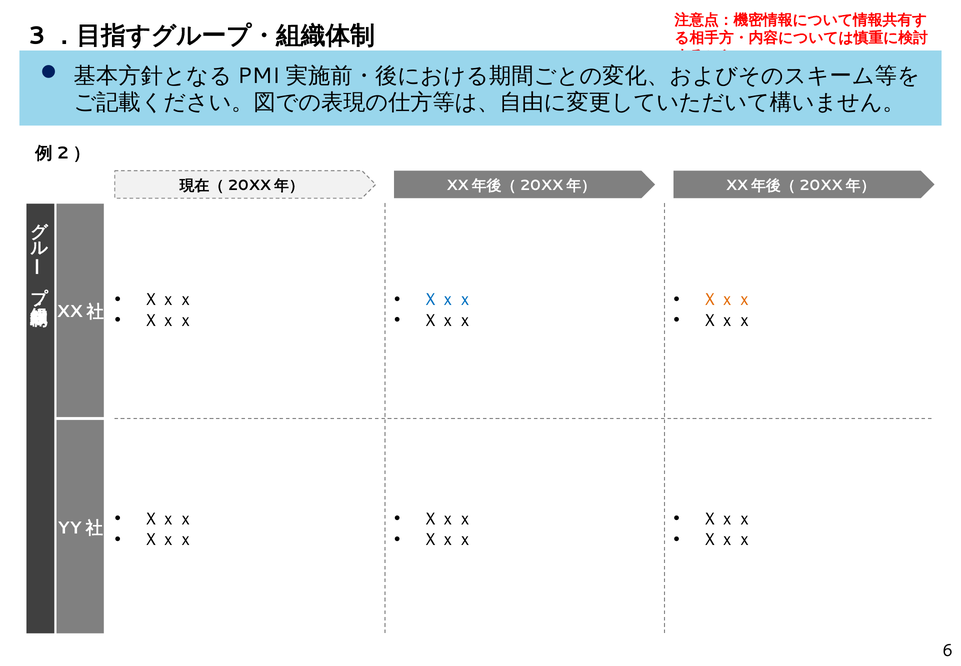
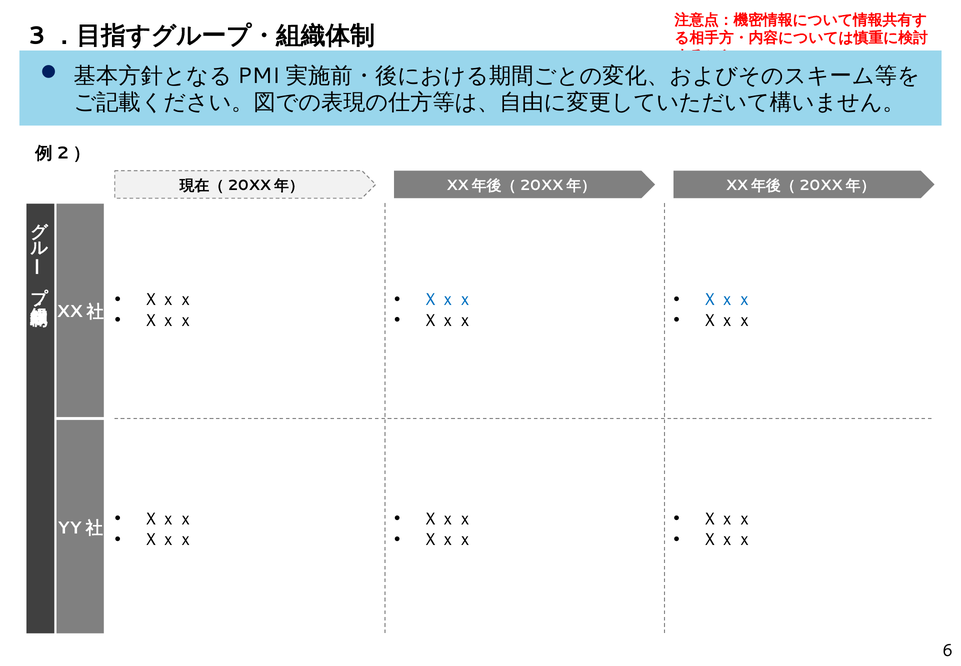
Ｘｘｘ colour: orange -> blue (727, 299)
